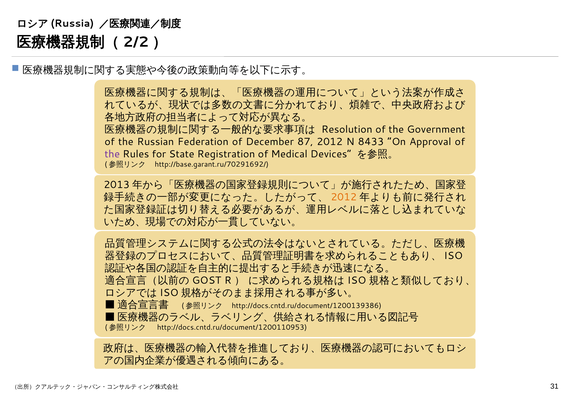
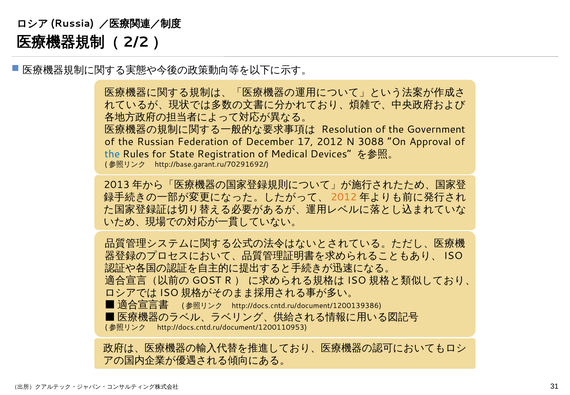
87: 87 -> 17 (305, 142)
8433: 8433 -> 3088 (371, 142)
the colour: purple -> blue (112, 154)
